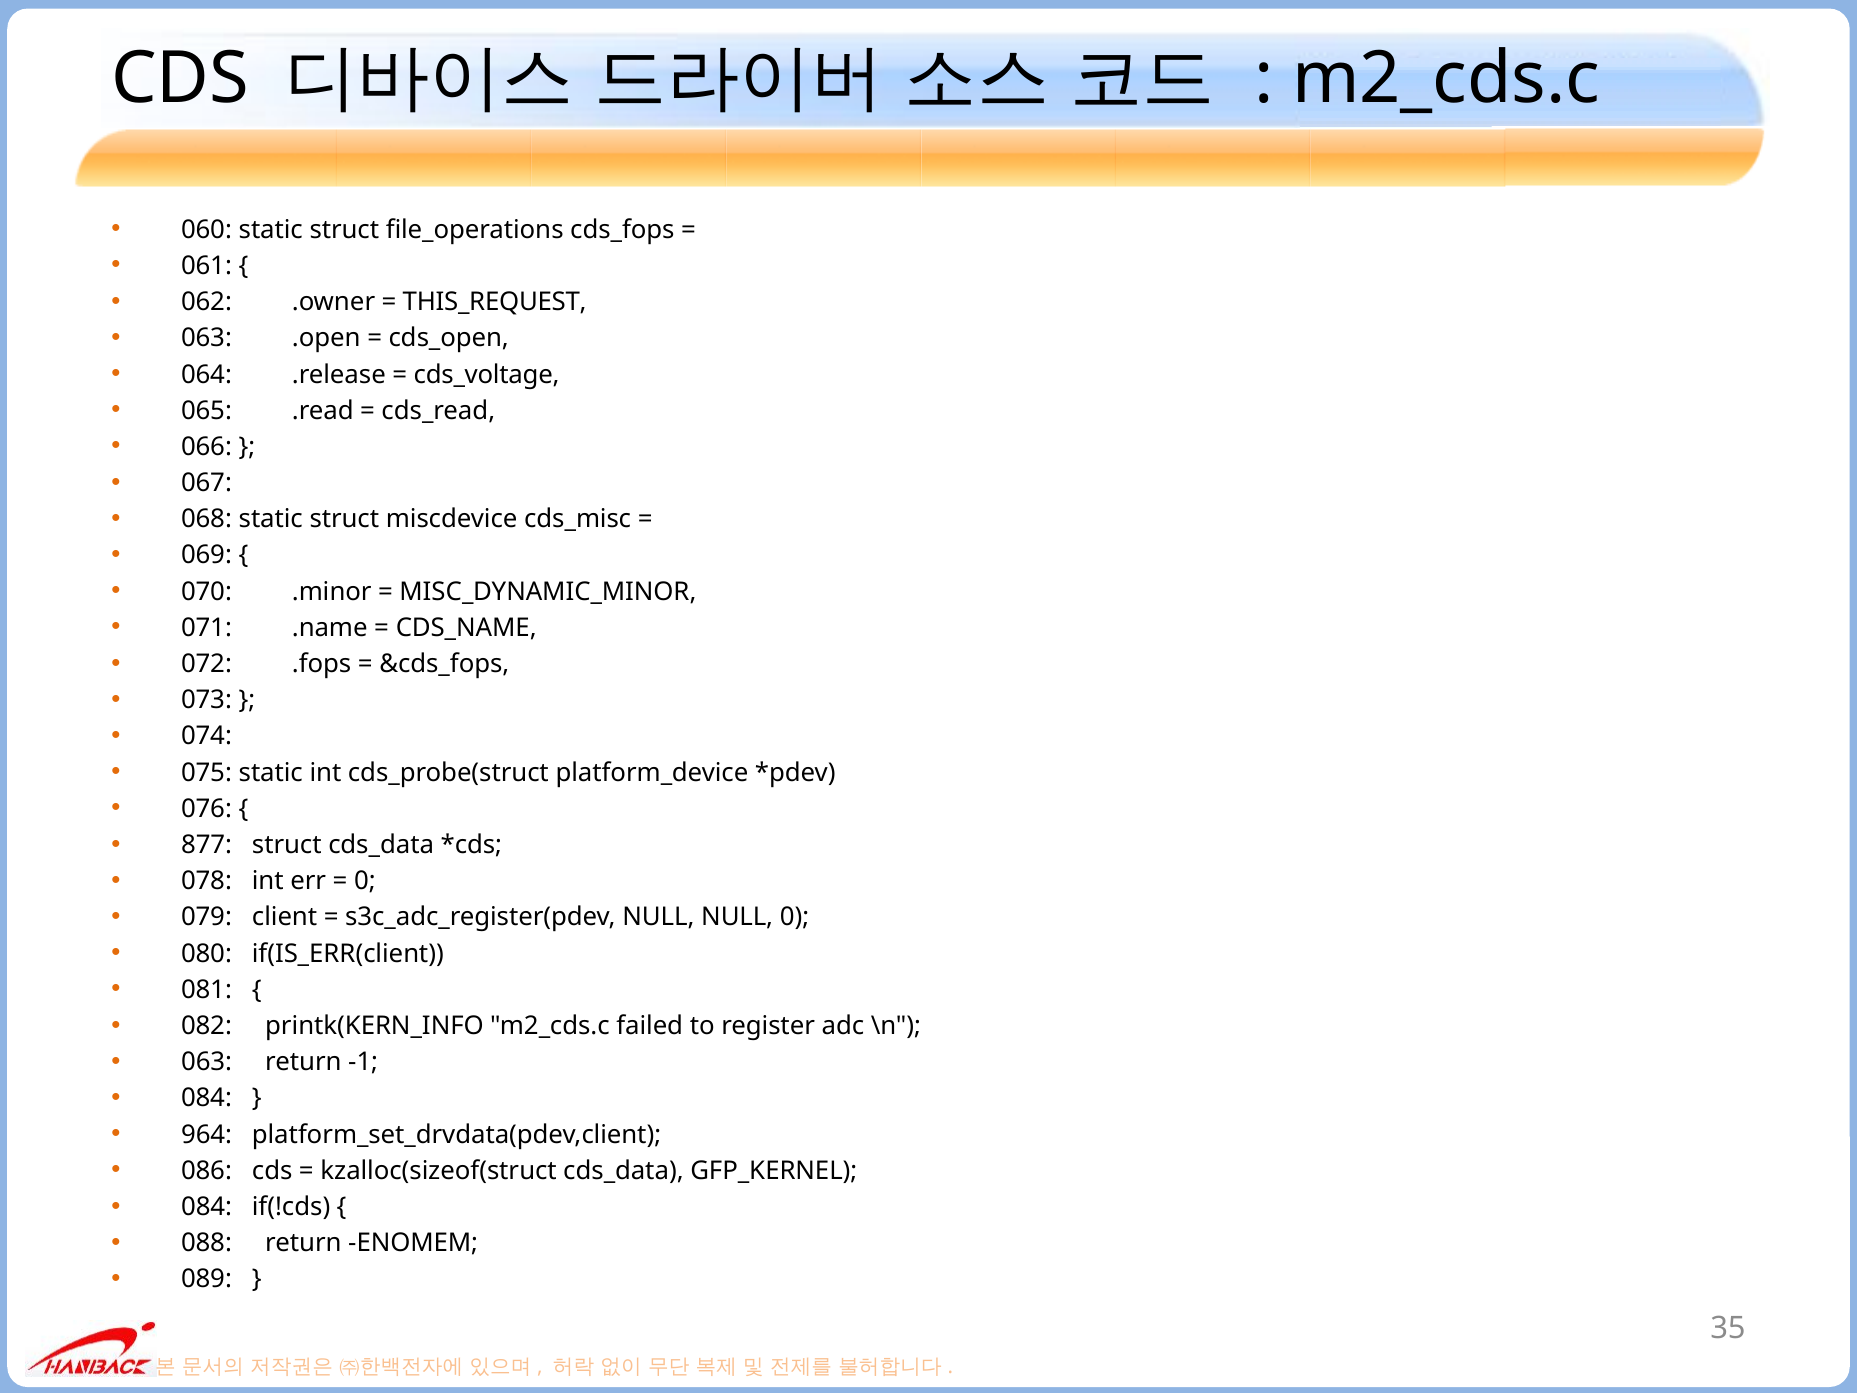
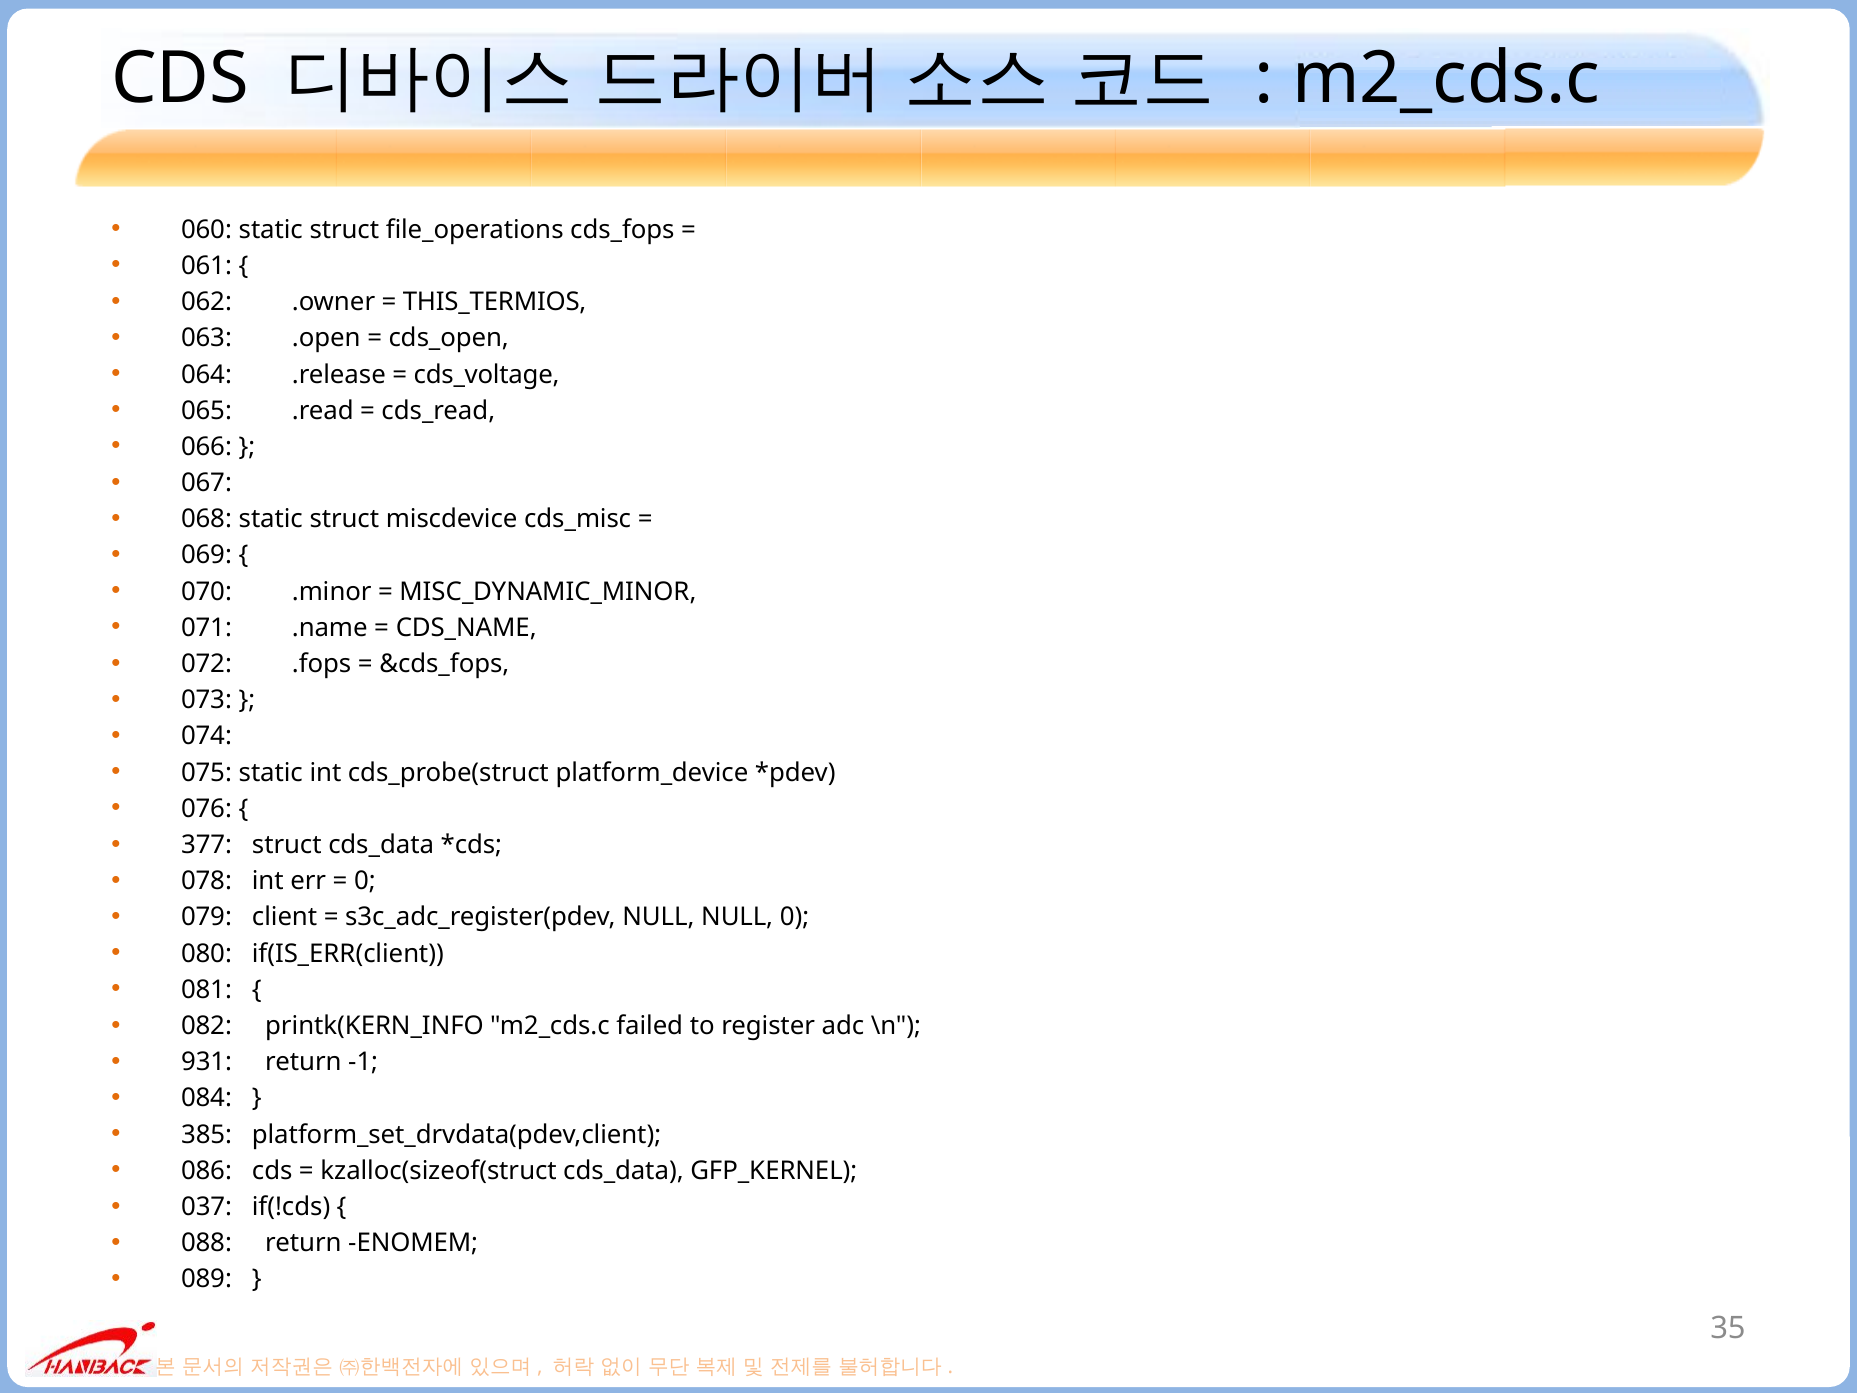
THIS_REQUEST: THIS_REQUEST -> THIS_TERMIOS (495, 302)
877: 877 -> 377 (207, 845)
063: 063 -> 931 (207, 1062)
964: 964 -> 385 (207, 1134)
084: 084 -> 037 (207, 1207)
